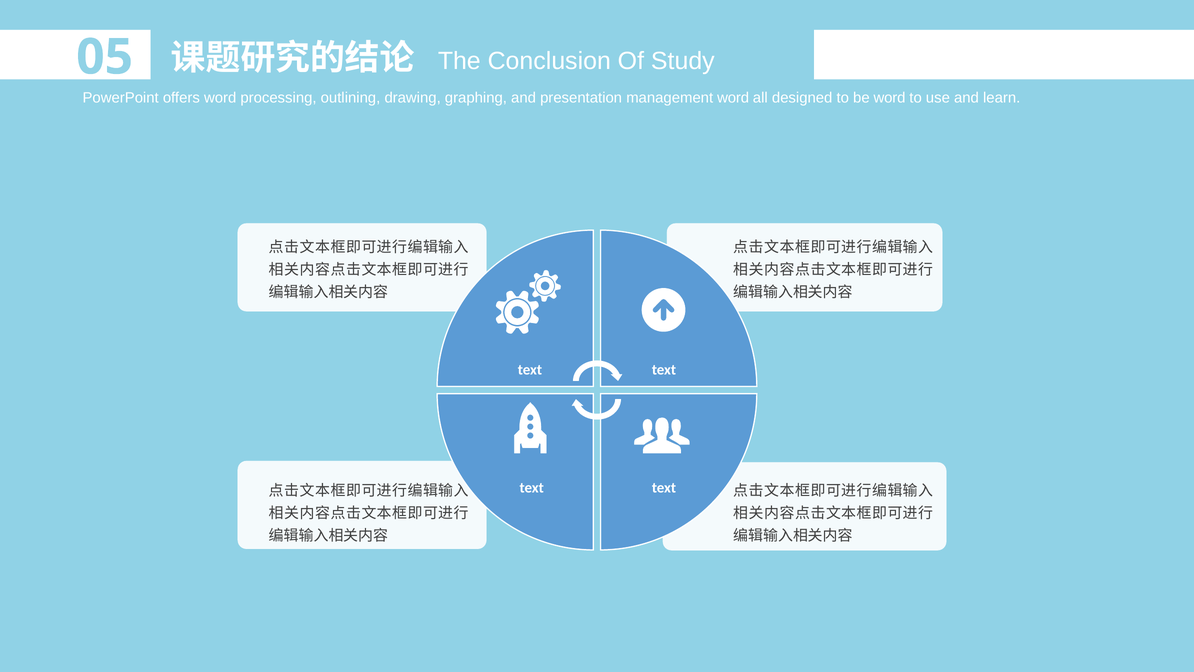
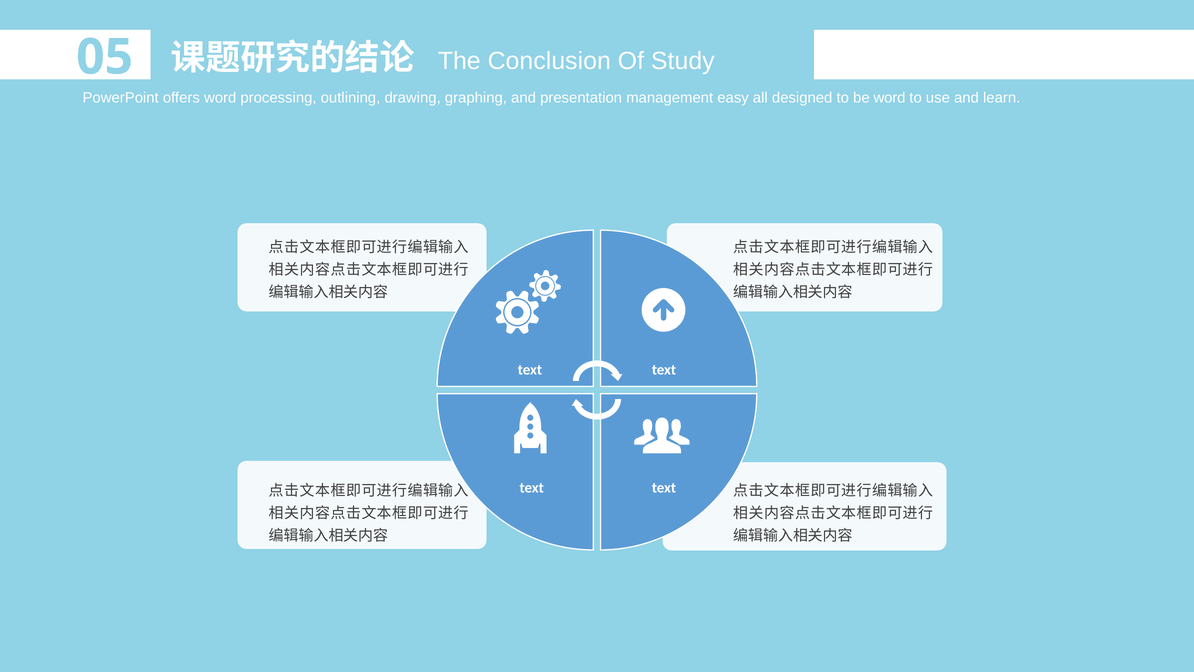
management word: word -> easy (733, 98)
